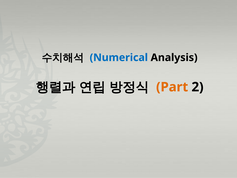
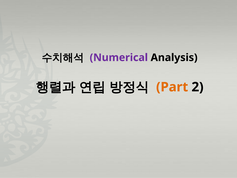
Numerical colour: blue -> purple (119, 57)
